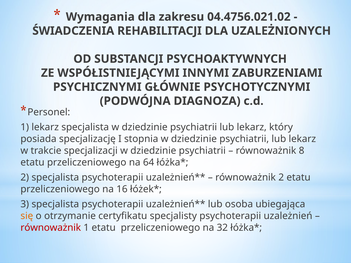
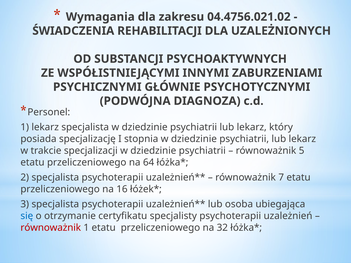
8: 8 -> 5 (302, 151)
równoważnik 2: 2 -> 7 (281, 178)
się colour: orange -> blue (27, 216)
